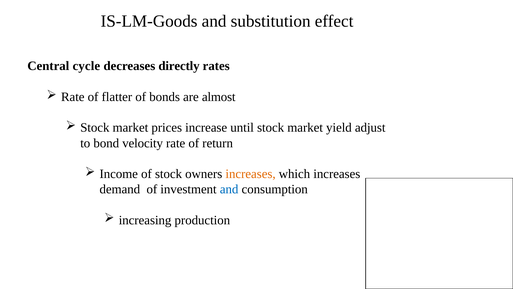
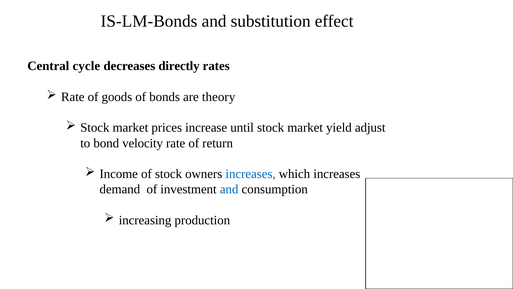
IS-LM-Goods: IS-LM-Goods -> IS-LM-Bonds (149, 21)
flatter: flatter -> goods (117, 97)
almost: almost -> theory (219, 97)
increases colour: orange -> blue (251, 174)
